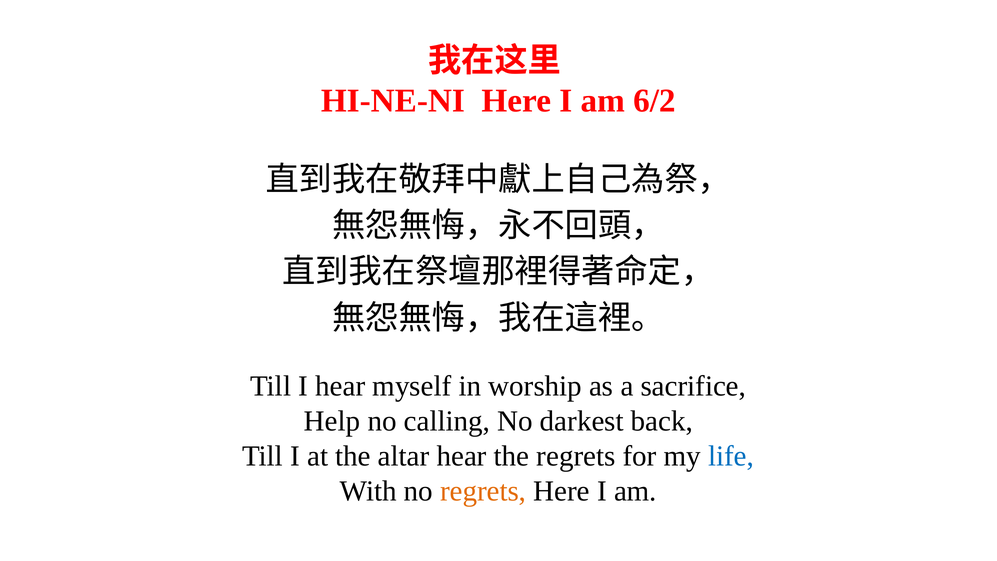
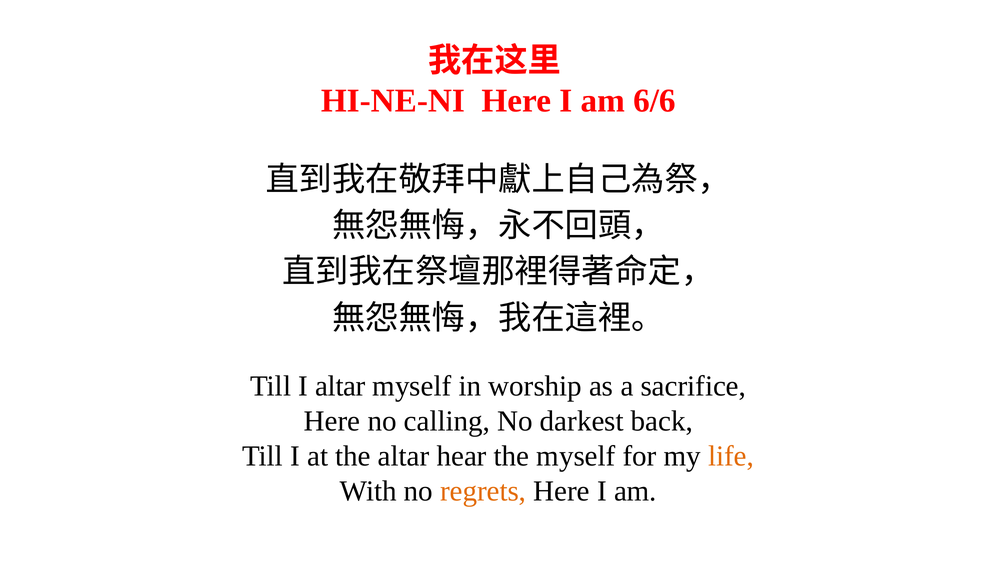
6/2: 6/2 -> 6/6 (654, 101)
I hear: hear -> altar (340, 386)
Help: Help -> Here (332, 421)
the regrets: regrets -> myself (576, 456)
life colour: blue -> orange (731, 456)
